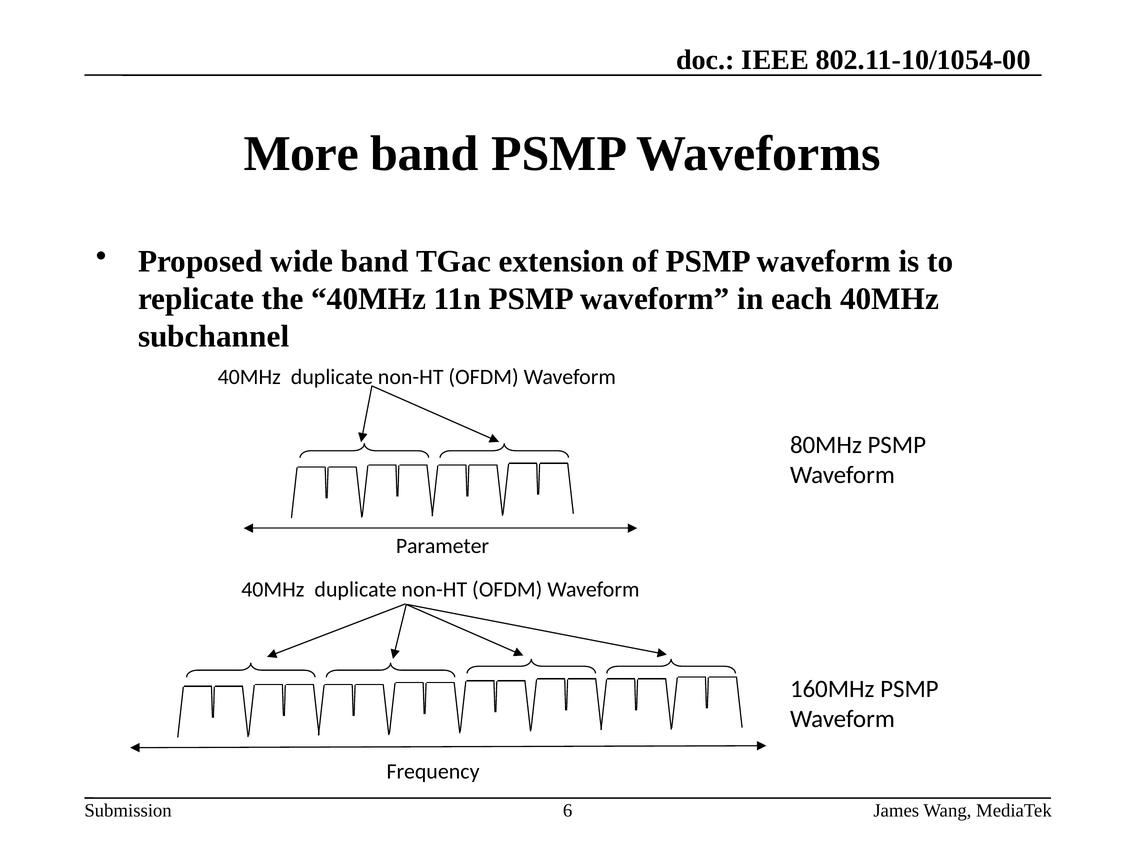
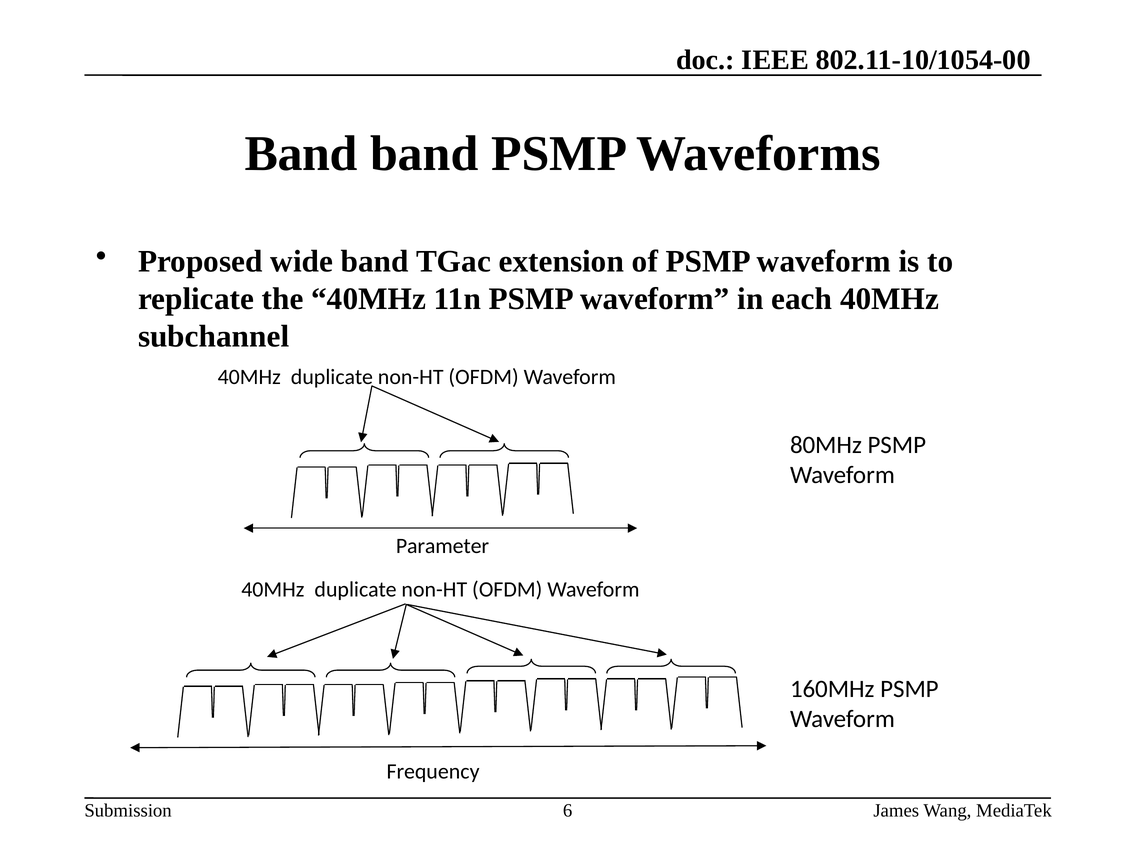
More: More -> Band (301, 154)
